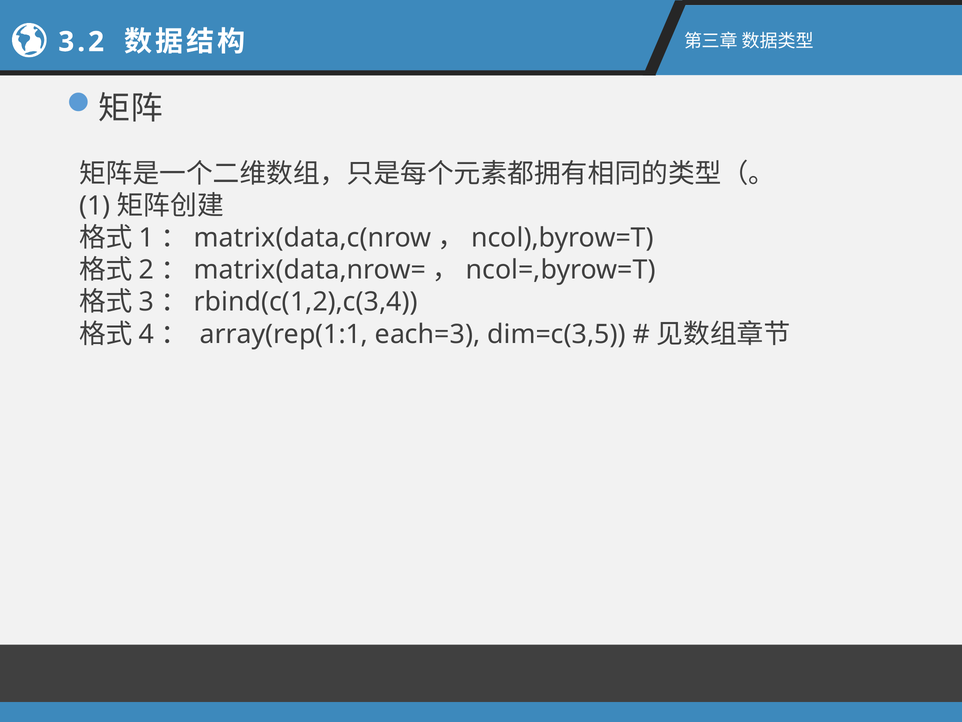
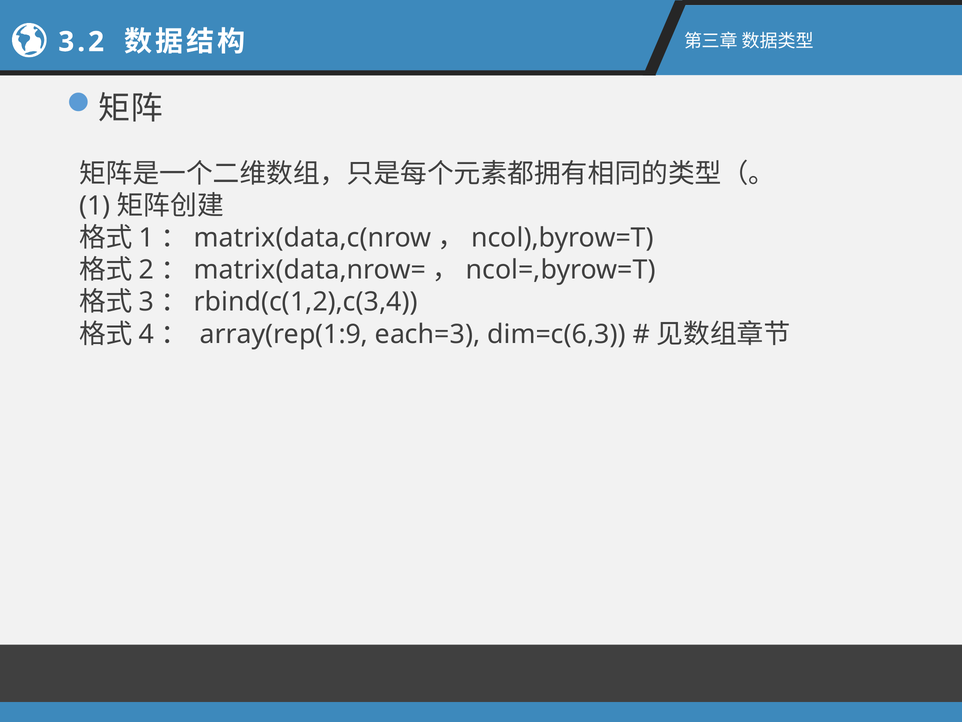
array(rep(1:1: array(rep(1:1 -> array(rep(1:9 (284, 334)
dim=c(3,5: dim=c(3,5 -> dim=c(6,3 (556, 334)
